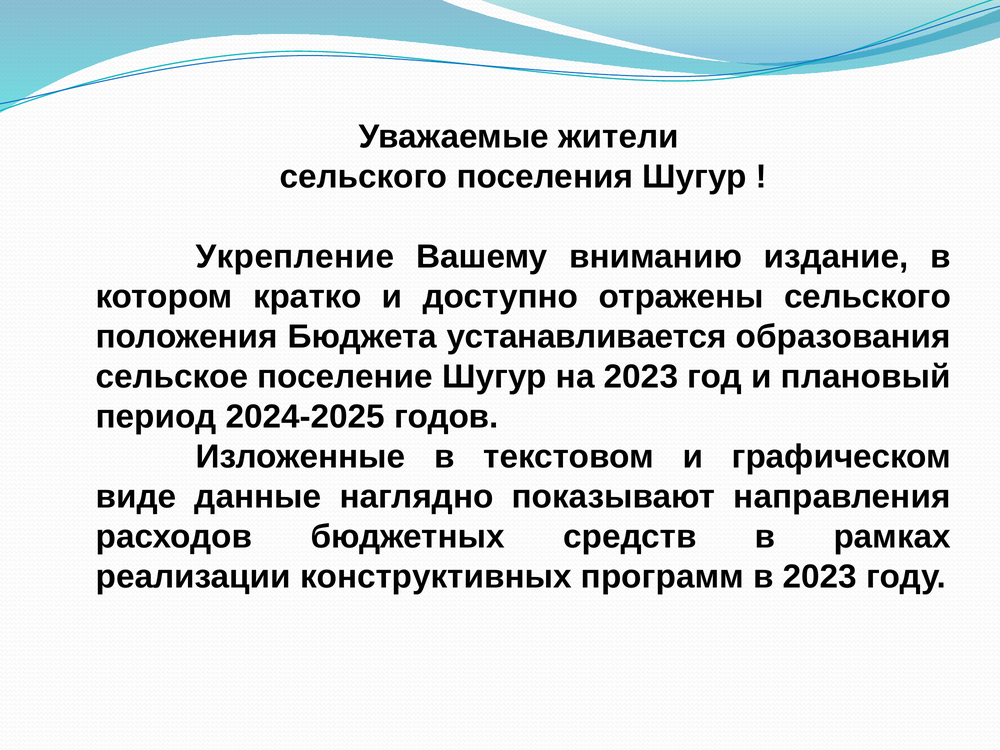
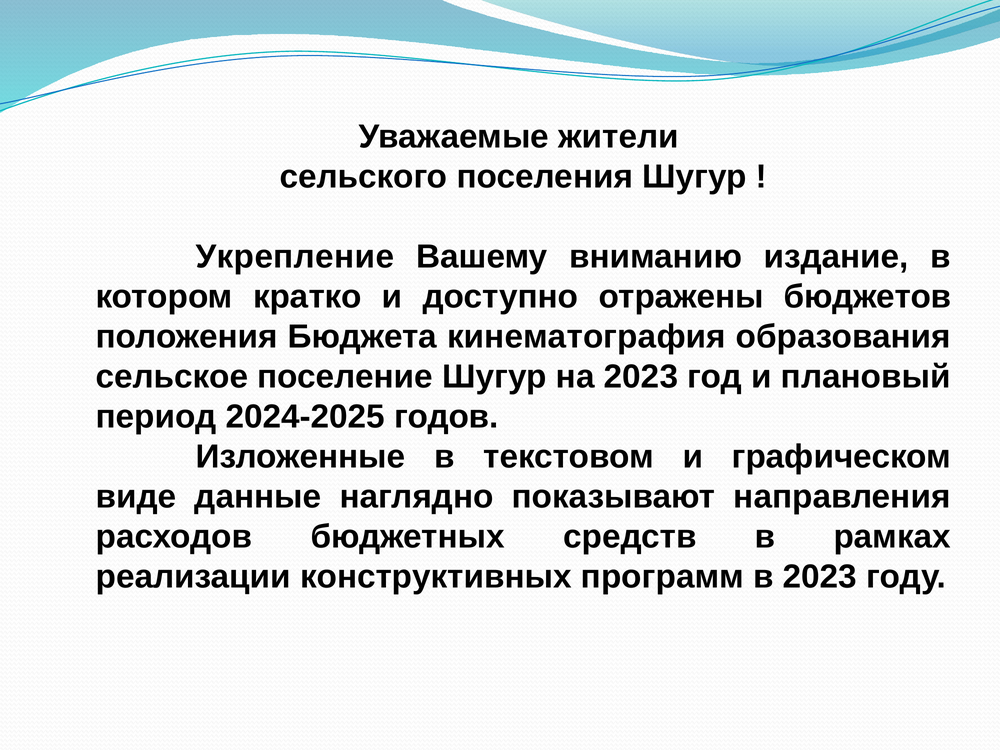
отражены сельского: сельского -> бюджетов (867, 297)
устанавливается: устанавливается -> кинематография (586, 337)
